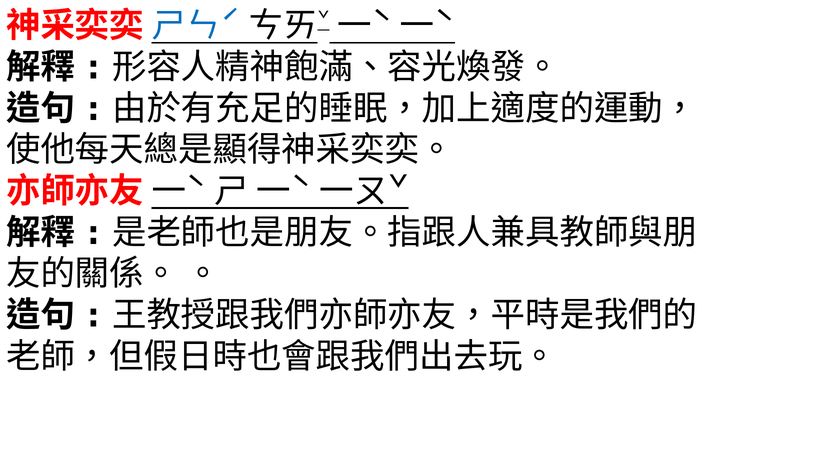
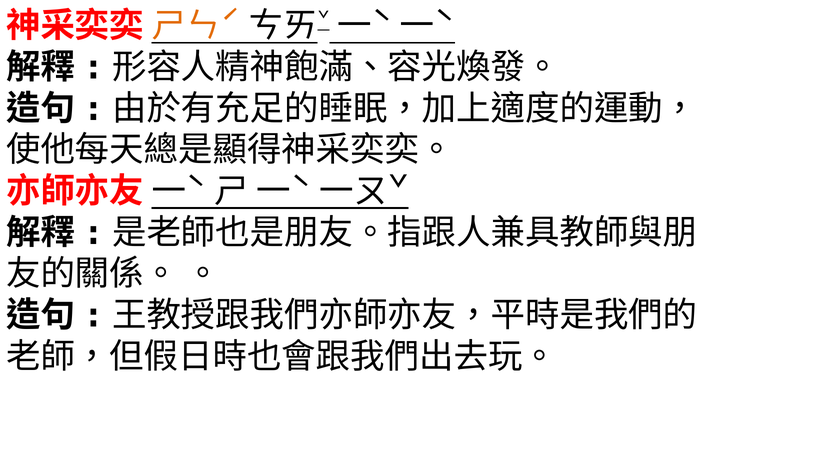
ㄕㄣˊ colour: blue -> orange (196, 26)
